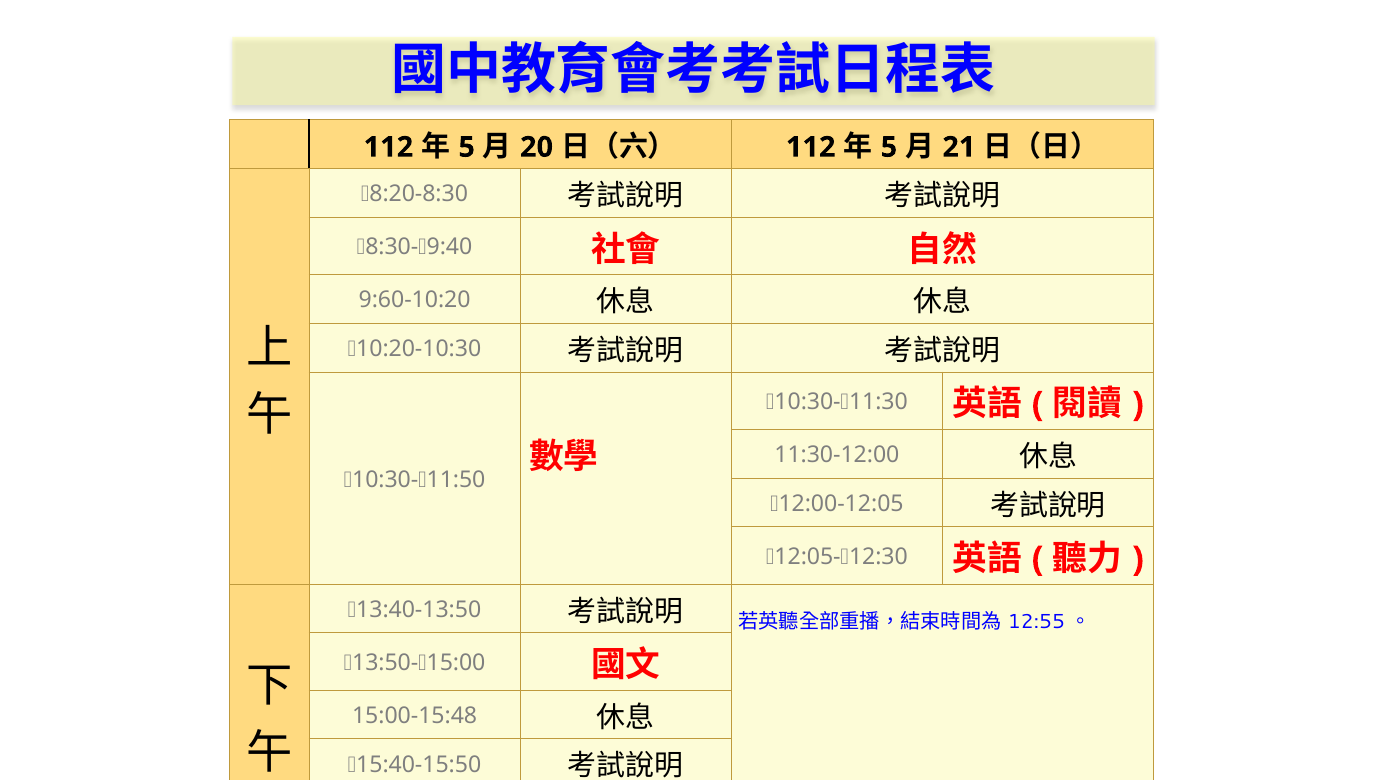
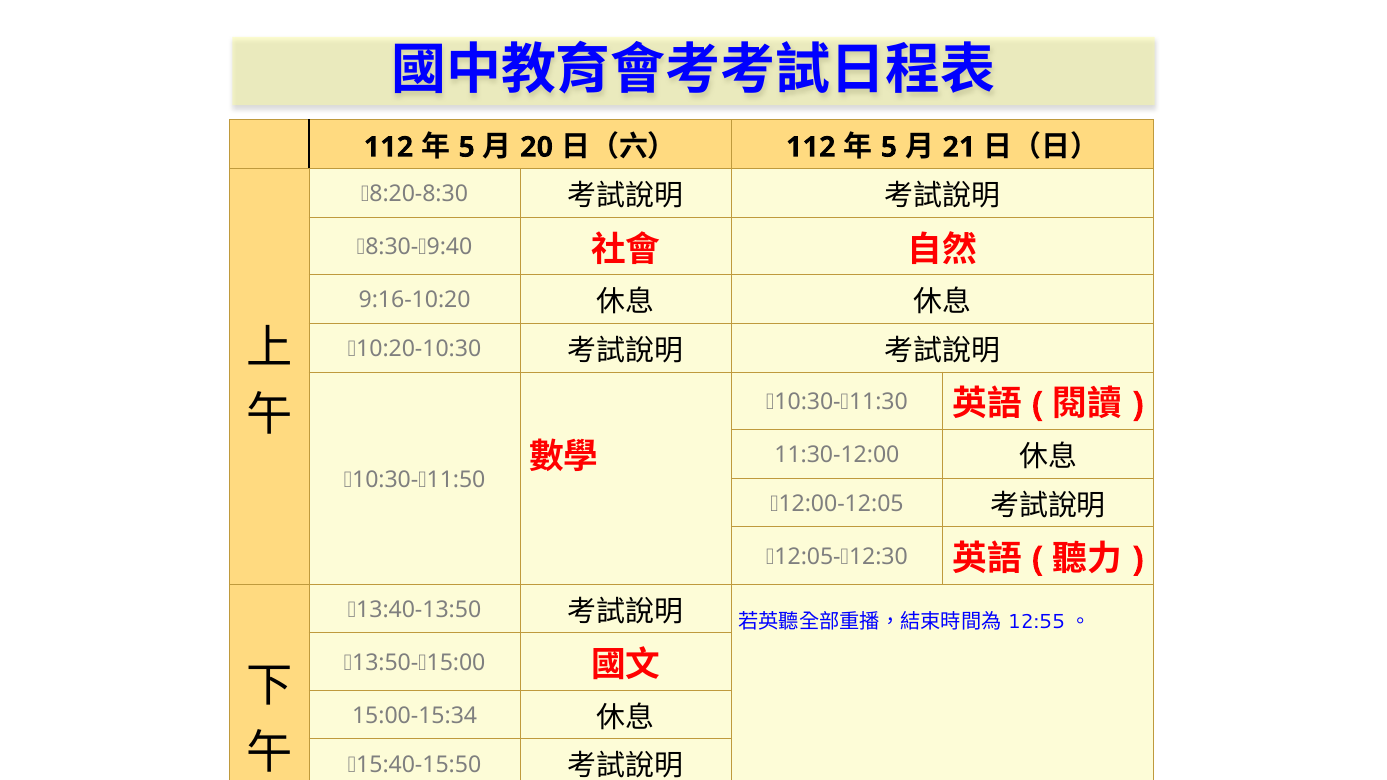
9:60-10:20: 9:60-10:20 -> 9:16-10:20 (415, 300)
15:00-15:48: 15:00-15:48 -> 15:00-15:34 (415, 716)
